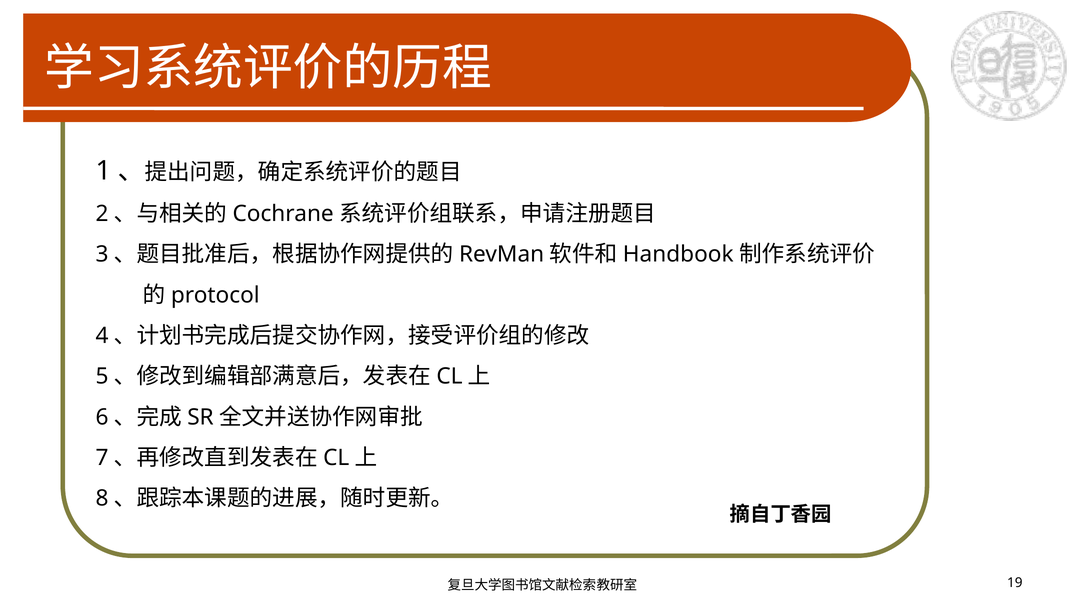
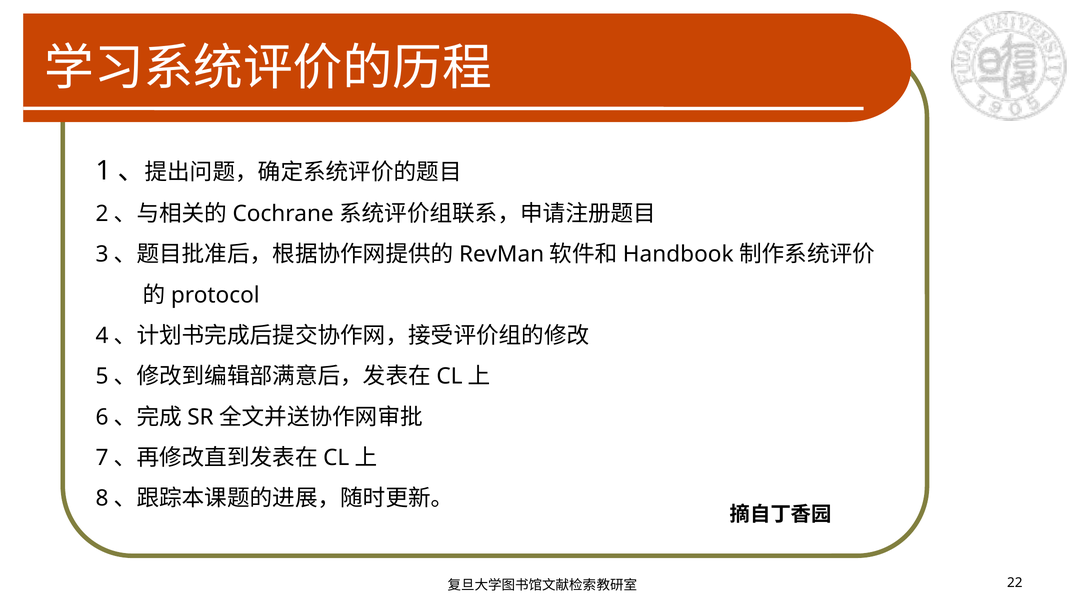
19: 19 -> 22 (1015, 583)
